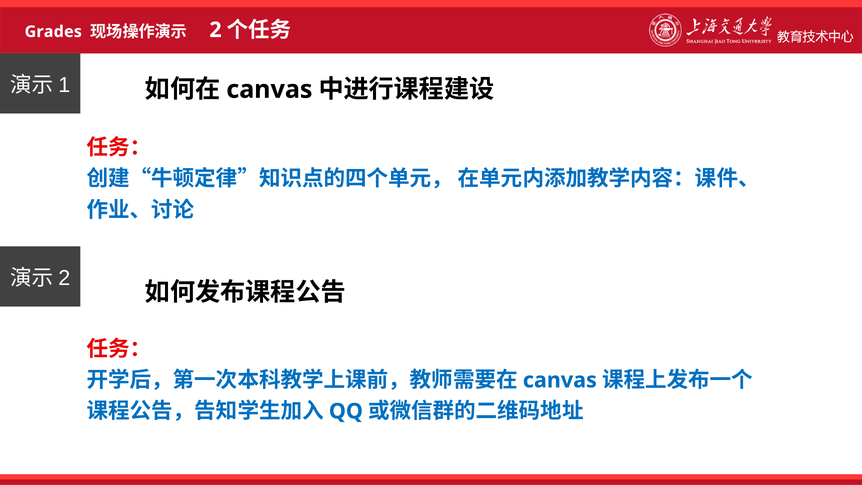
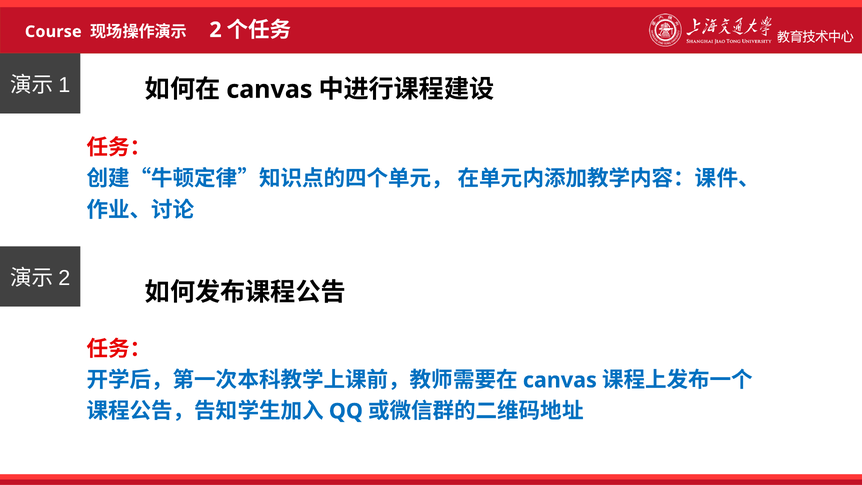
Grades: Grades -> Course (53, 32)
